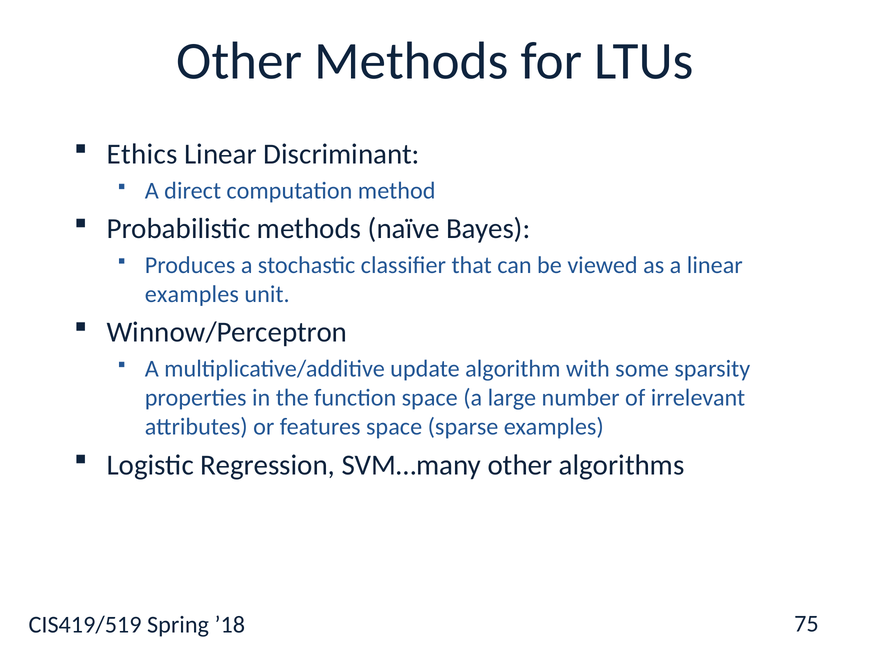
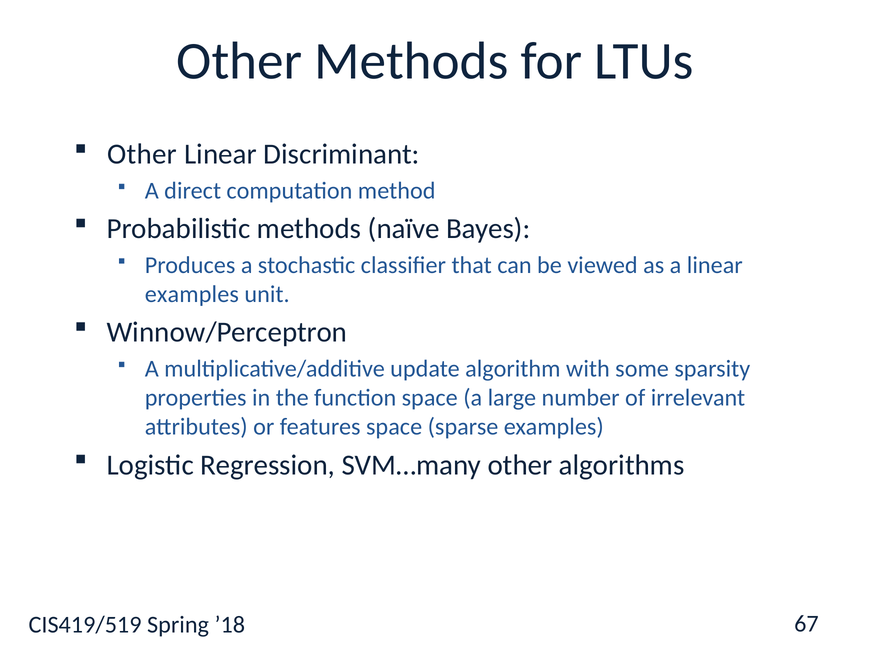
Ethics: Ethics -> Other (142, 154)
75: 75 -> 67 (806, 624)
